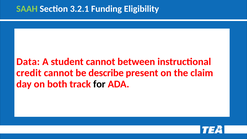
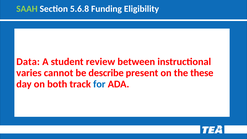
3.2.1: 3.2.1 -> 5.6.8 (80, 9)
student cannot: cannot -> review (101, 62)
credit: credit -> varies (29, 73)
claim: claim -> these (202, 73)
for colour: black -> blue (99, 84)
